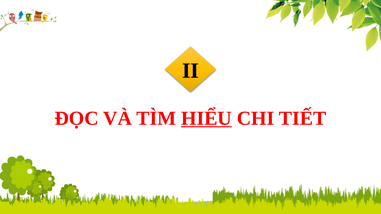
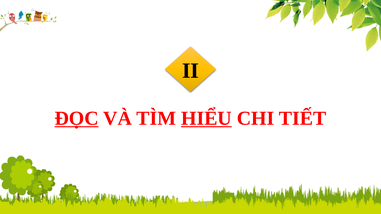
ĐỌC underline: none -> present (77, 118)
